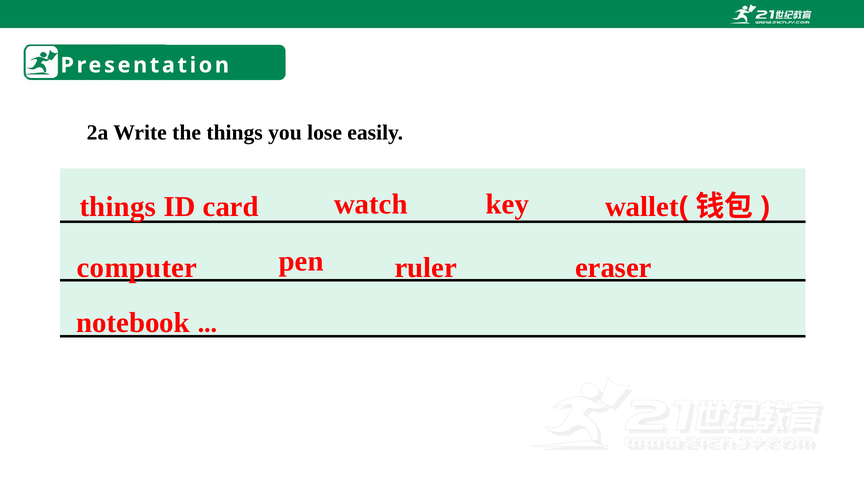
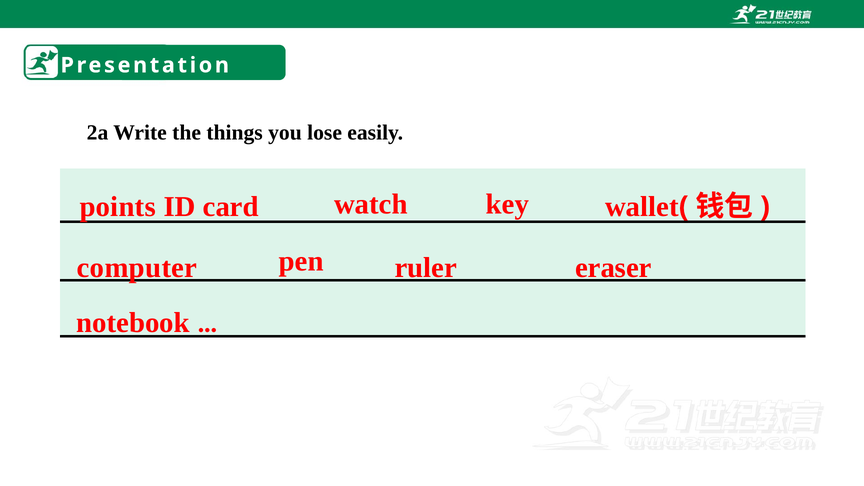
things: things -> points (118, 207)
